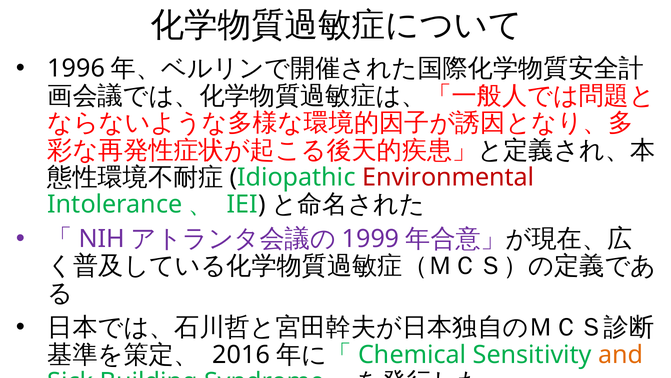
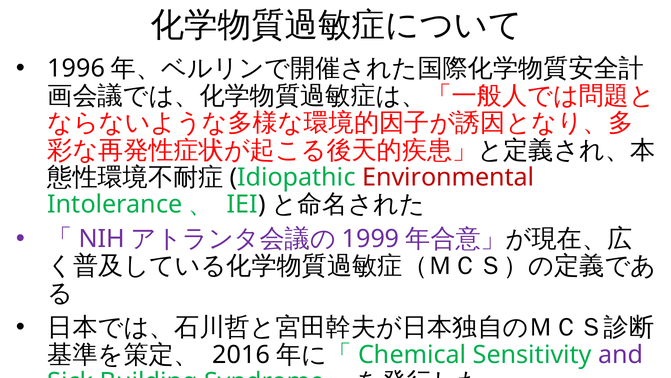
and colour: orange -> purple (621, 354)
